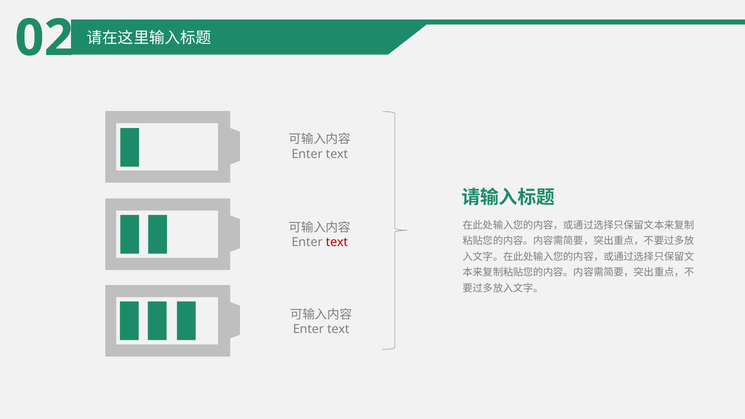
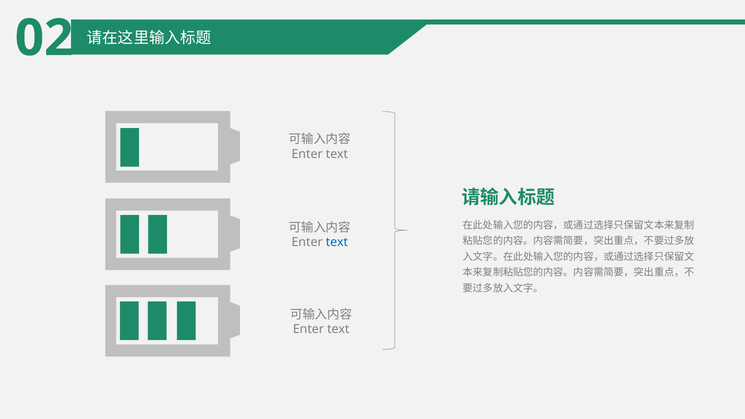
text colour: red -> blue (337, 242)
